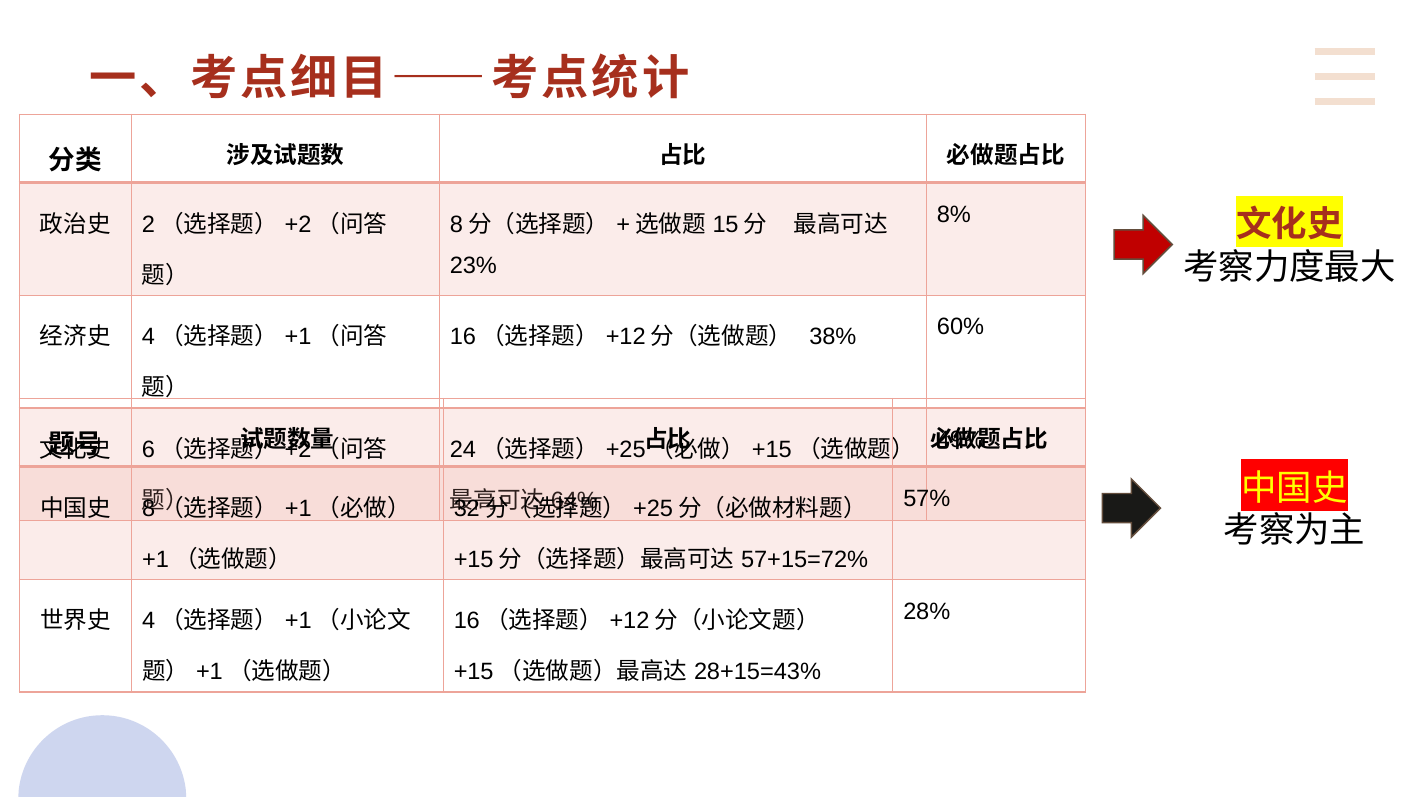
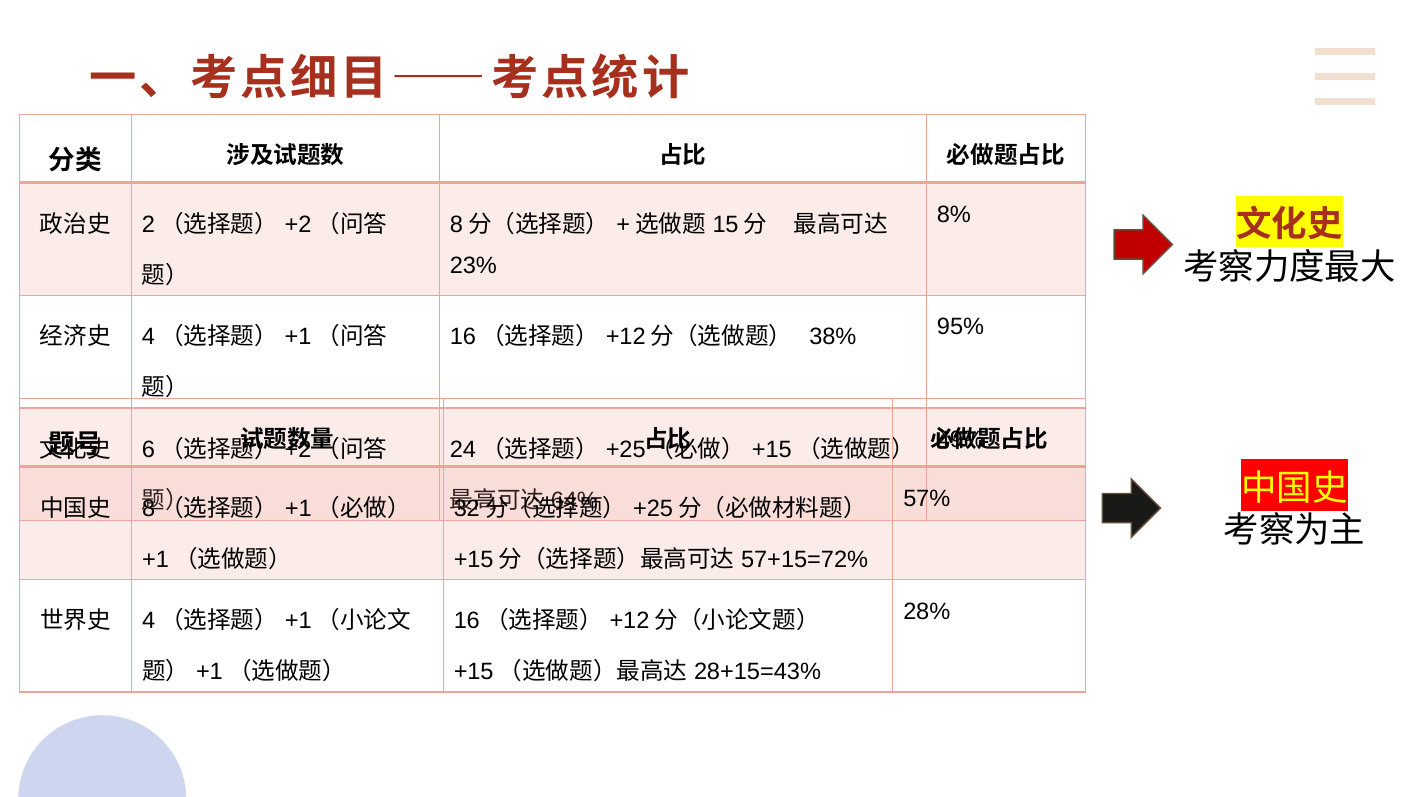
60%: 60% -> 95% (960, 327)
